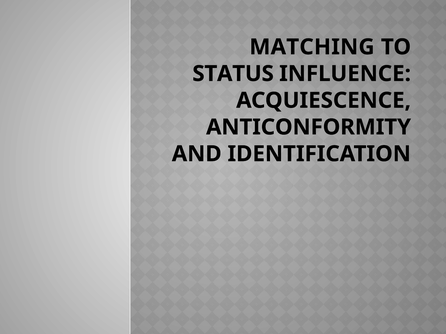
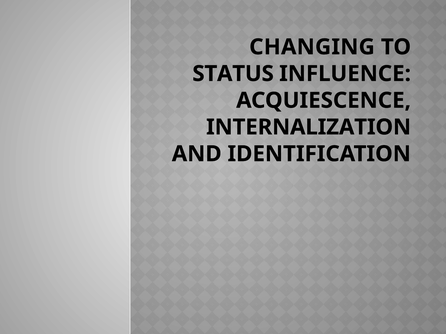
MATCHING: MATCHING -> CHANGING (312, 47)
ANTICONFORMITY: ANTICONFORMITY -> INTERNALIZATION (309, 127)
